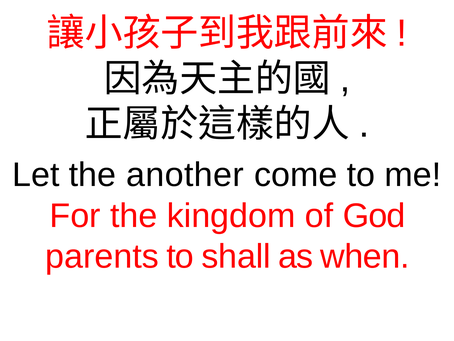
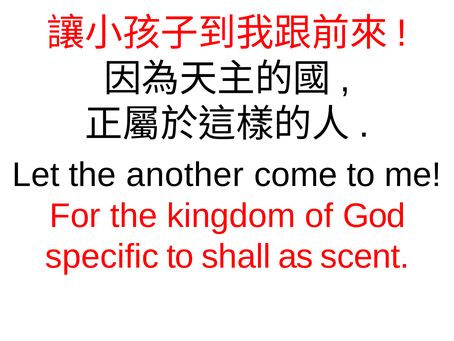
parents: parents -> specific (102, 256)
when: when -> scent (365, 256)
